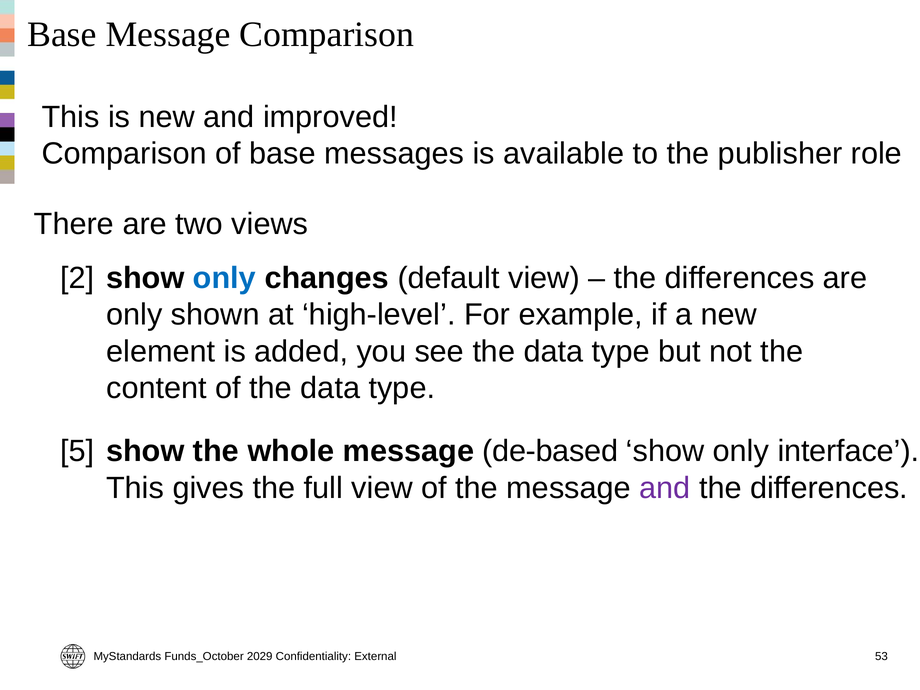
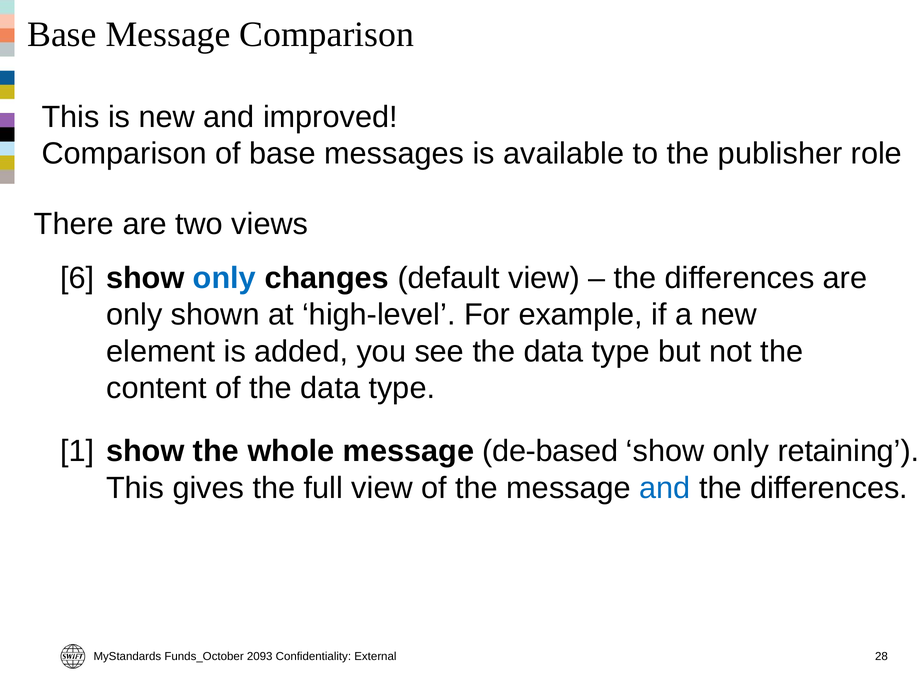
2: 2 -> 6 (77, 278)
5: 5 -> 1 (77, 451)
interface: interface -> retaining (848, 451)
and colour: purple -> blue (665, 488)
2029: 2029 -> 2093 (260, 657)
53: 53 -> 28 (881, 657)
